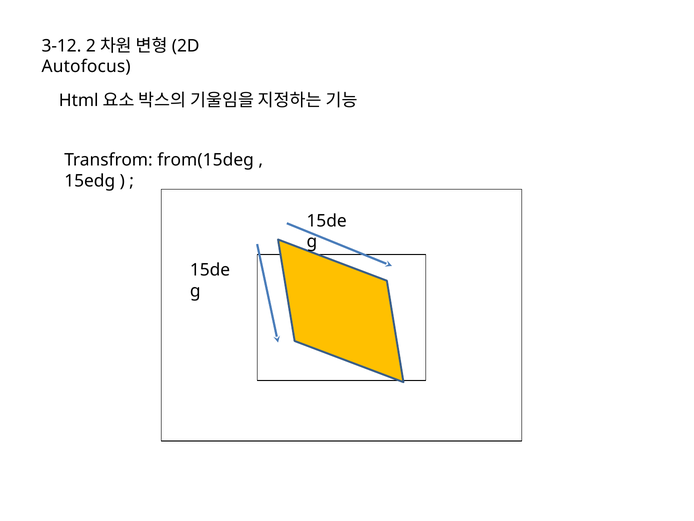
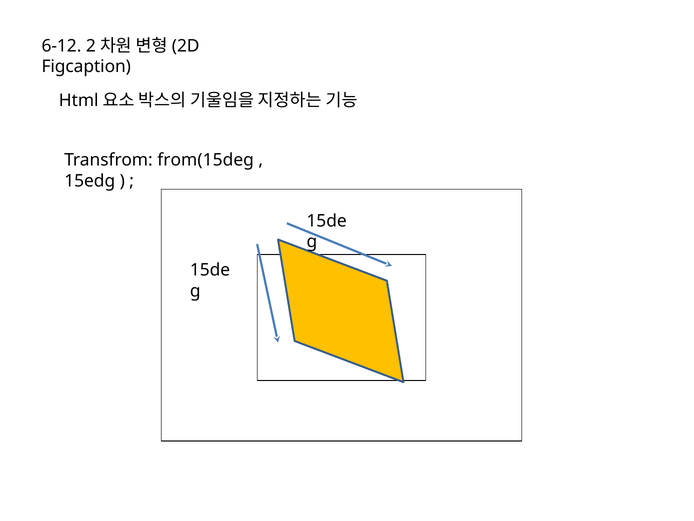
3-12: 3-12 -> 6-12 (61, 46)
Autofocus: Autofocus -> Figcaption (86, 67)
